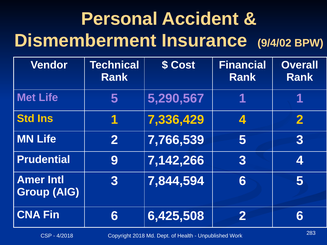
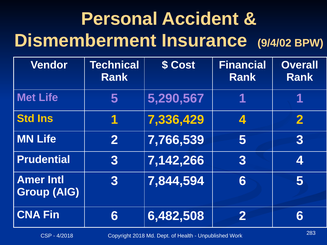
Prudential 9: 9 -> 3 (114, 161)
6,425,508: 6,425,508 -> 6,482,508 (176, 216)
